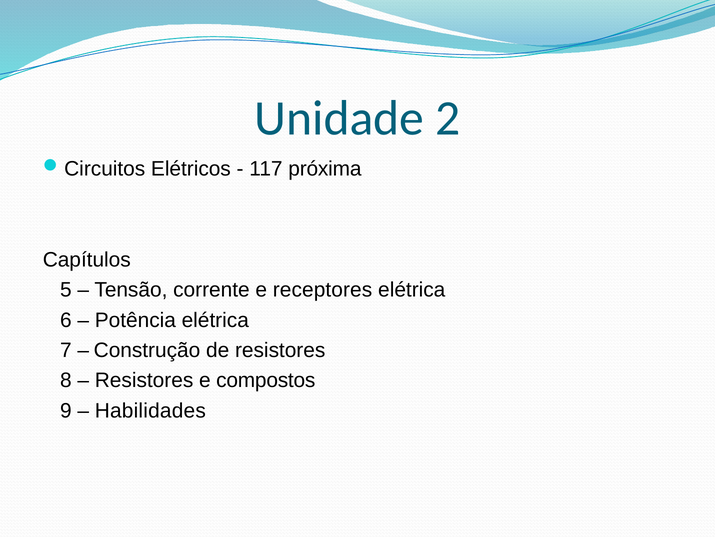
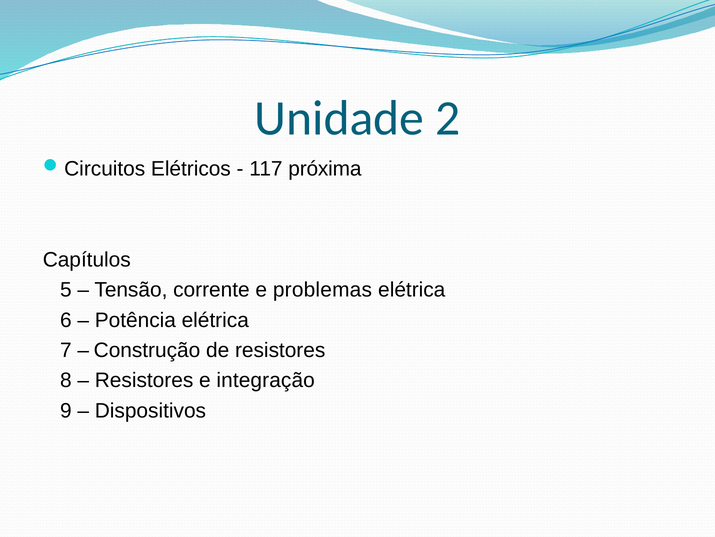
receptores: receptores -> problemas (322, 290)
compostos: compostos -> integração (266, 380)
Habilidades: Habilidades -> Dispositivos (150, 410)
